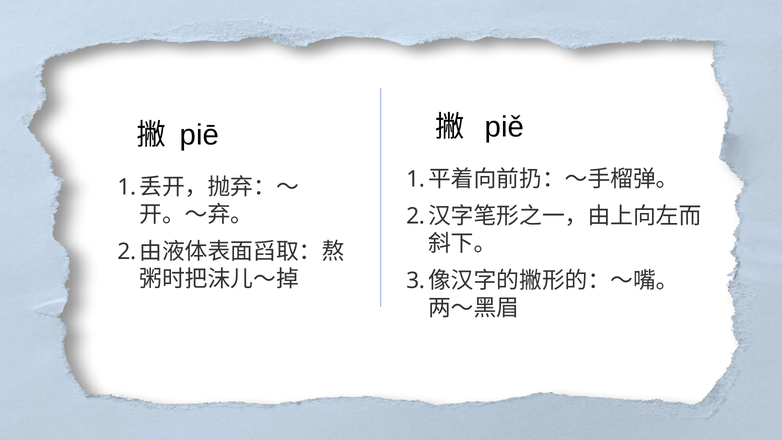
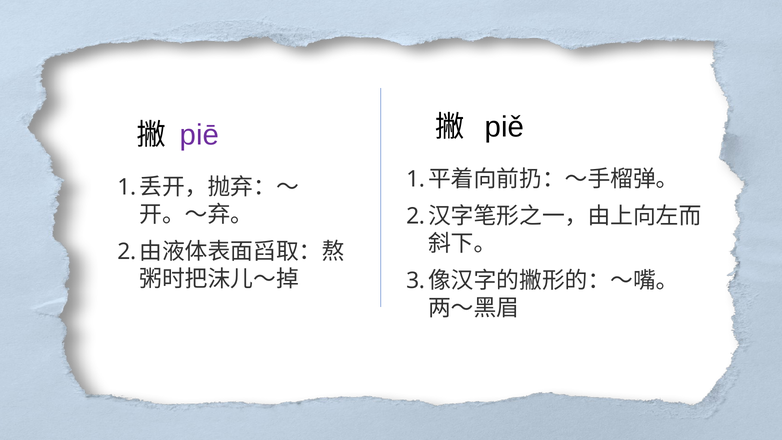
piē colour: black -> purple (199, 135)
